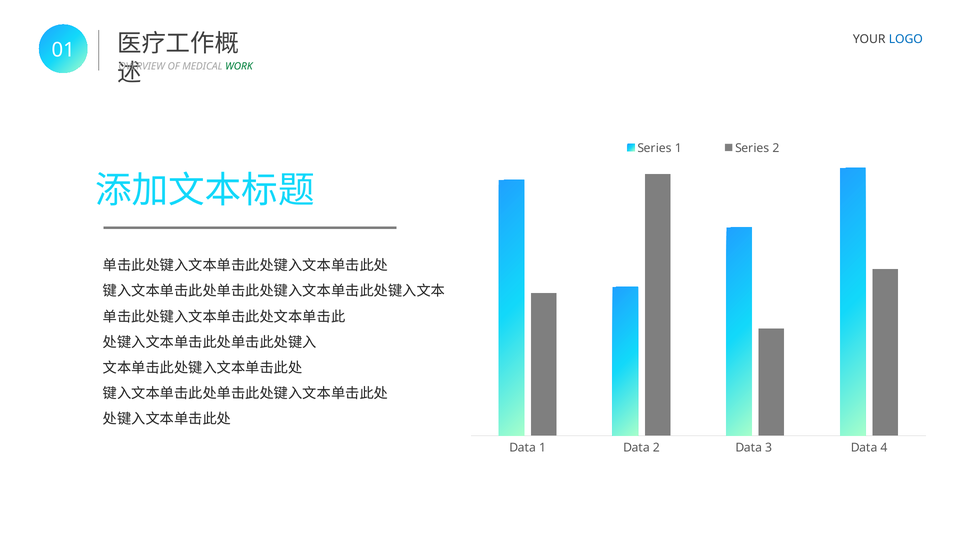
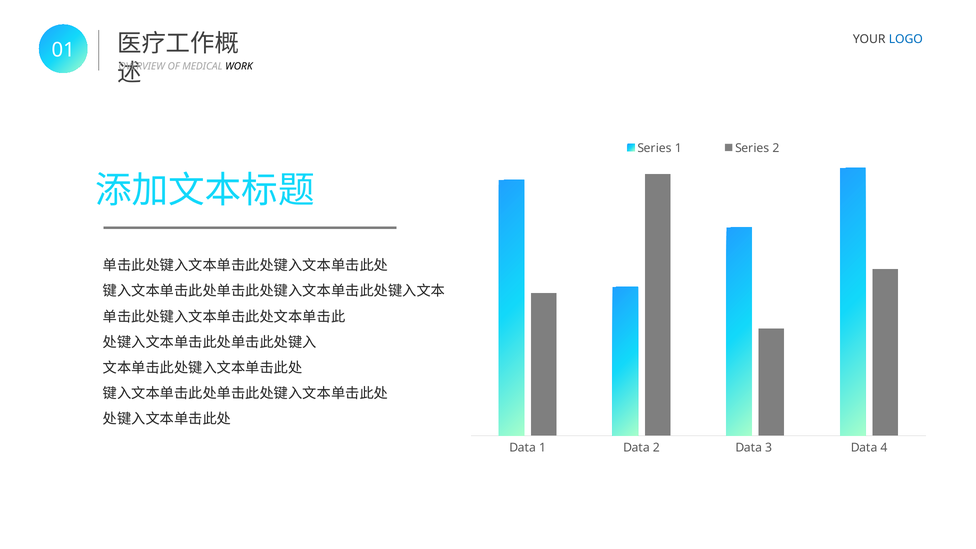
WORK colour: green -> black (239, 66)
